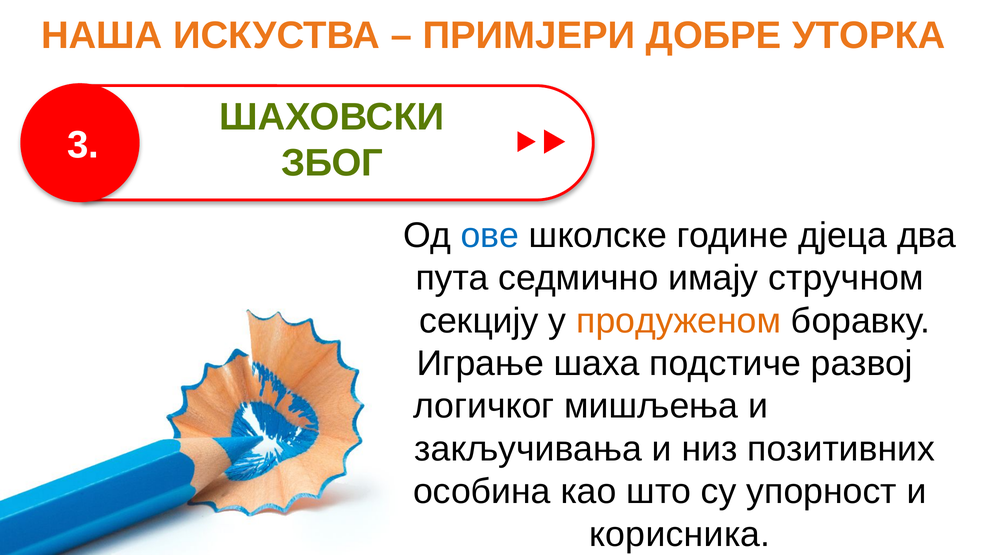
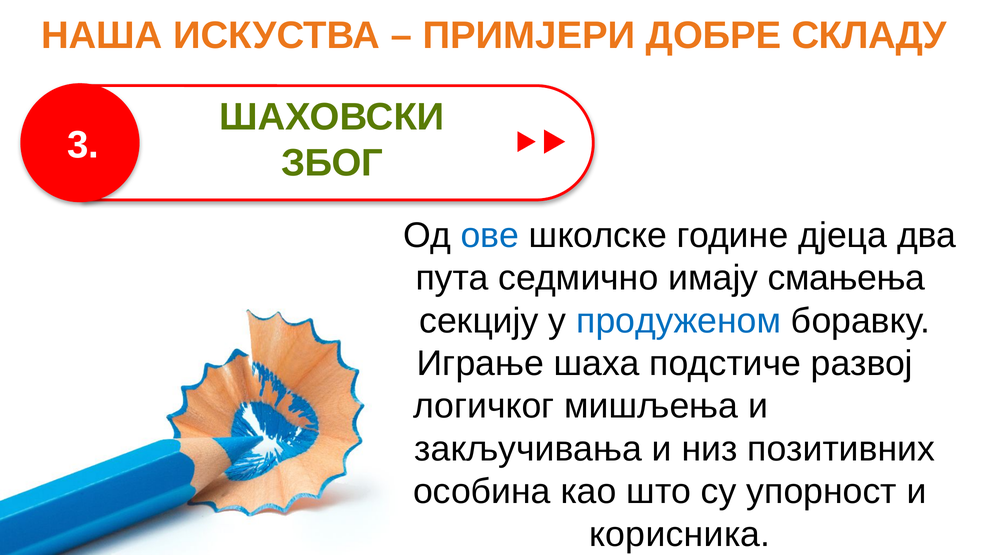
УТОРКА: УТОРКА -> СКЛАДУ (869, 35)
стручном: стручном -> смањења (846, 278)
продуженом colour: orange -> blue (679, 321)
